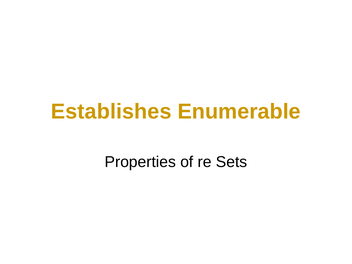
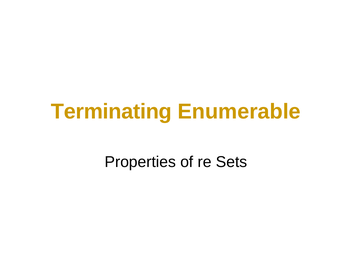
Establishes: Establishes -> Terminating (111, 112)
